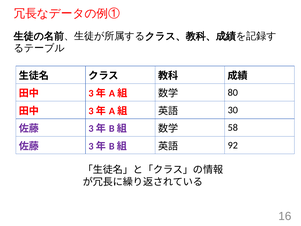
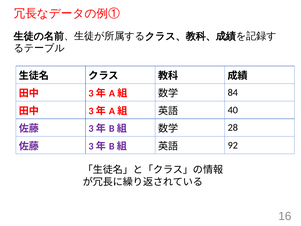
80: 80 -> 84 (233, 92)
30: 30 -> 40 (233, 110)
58: 58 -> 28 (233, 128)
